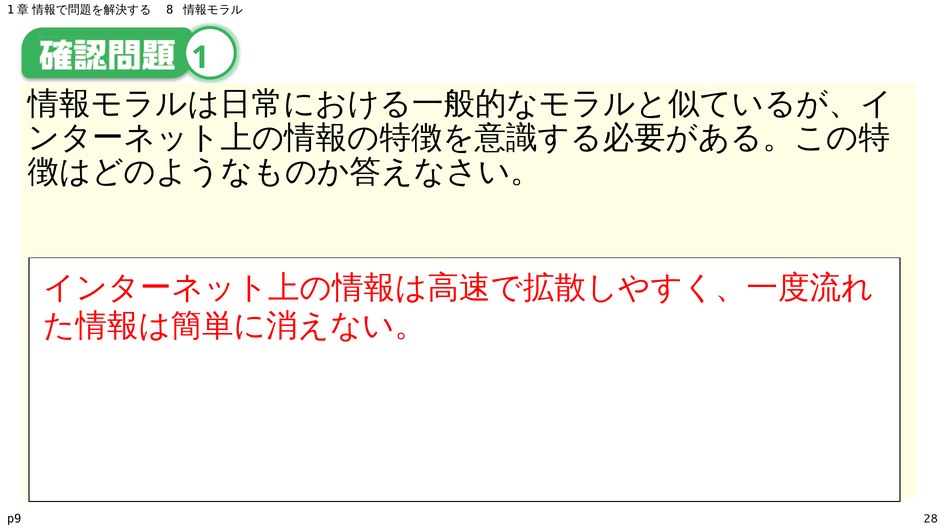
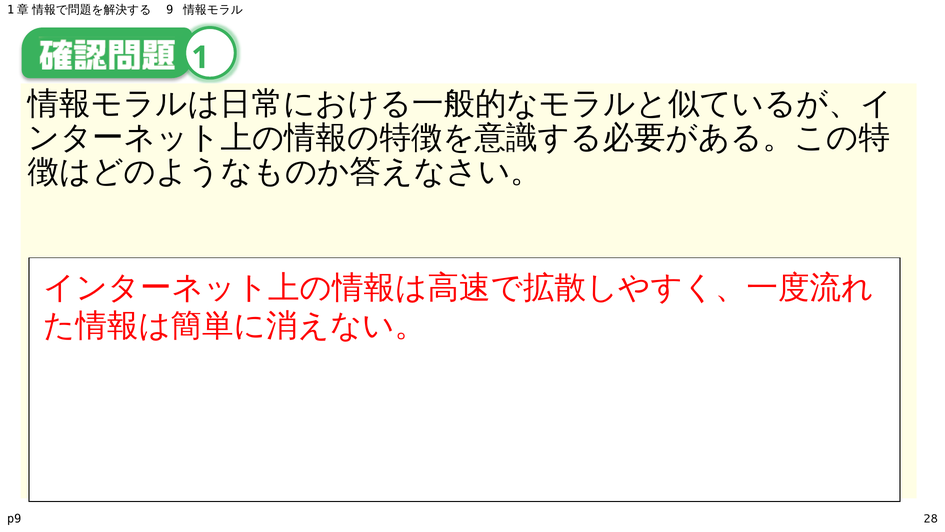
8: 8 -> 9 (170, 10)
